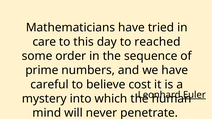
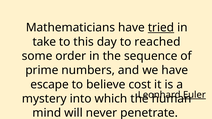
tried underline: none -> present (161, 28)
care: care -> take (44, 42)
careful: careful -> escape (50, 85)
